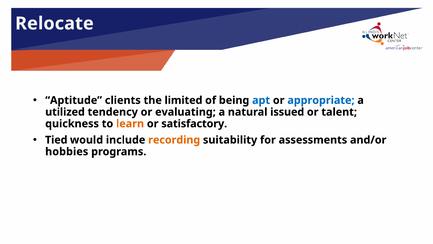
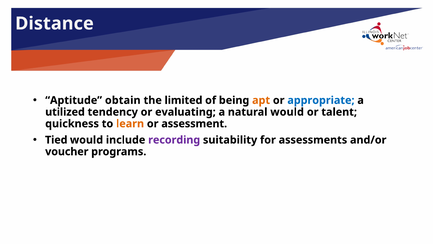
Relocate: Relocate -> Distance (54, 23)
clients: clients -> obtain (123, 100)
apt colour: blue -> orange (261, 100)
natural issued: issued -> would (287, 112)
satisfactory: satisfactory -> assessment (194, 124)
recording colour: orange -> purple (174, 140)
hobbies: hobbies -> voucher (67, 151)
